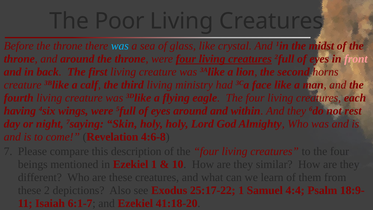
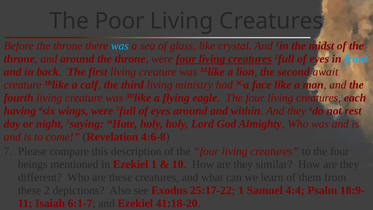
front colour: pink -> light blue (356, 59)
horns: horns -> await (325, 72)
Skin: Skin -> Hate (122, 124)
